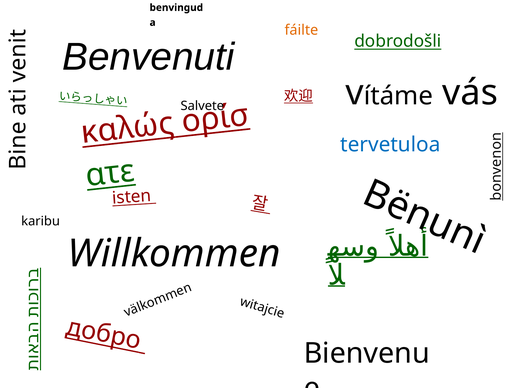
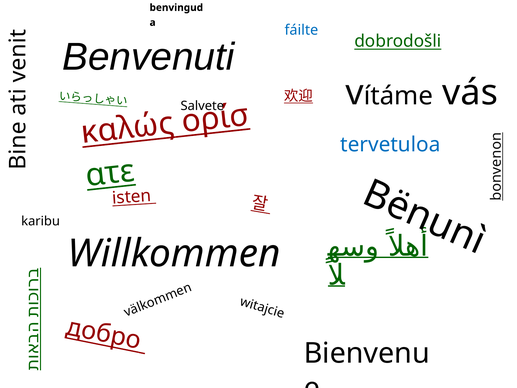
fáilte colour: orange -> blue (301, 30)
